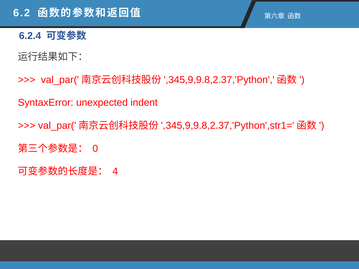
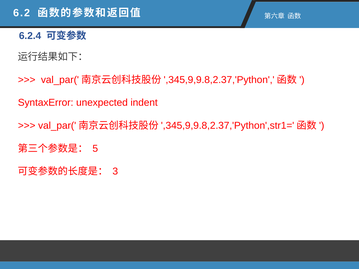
0: 0 -> 5 (95, 149)
4: 4 -> 3 (115, 172)
